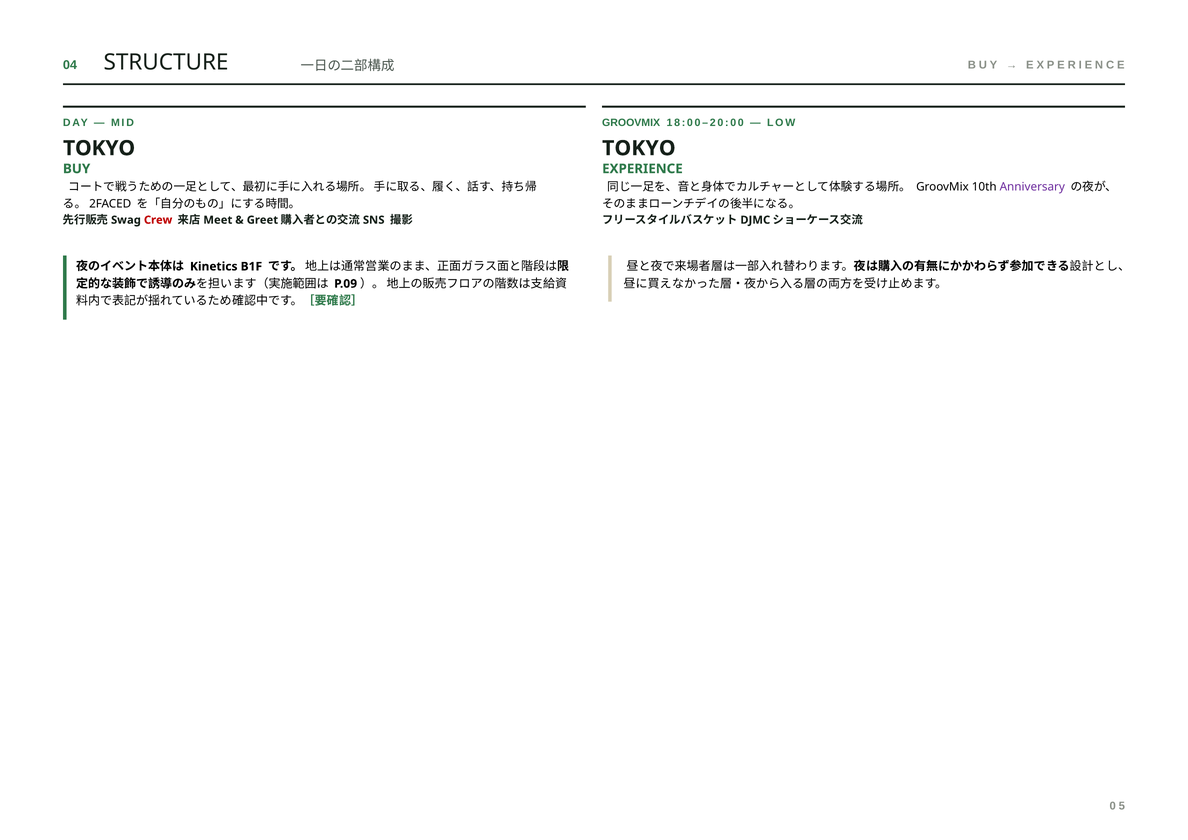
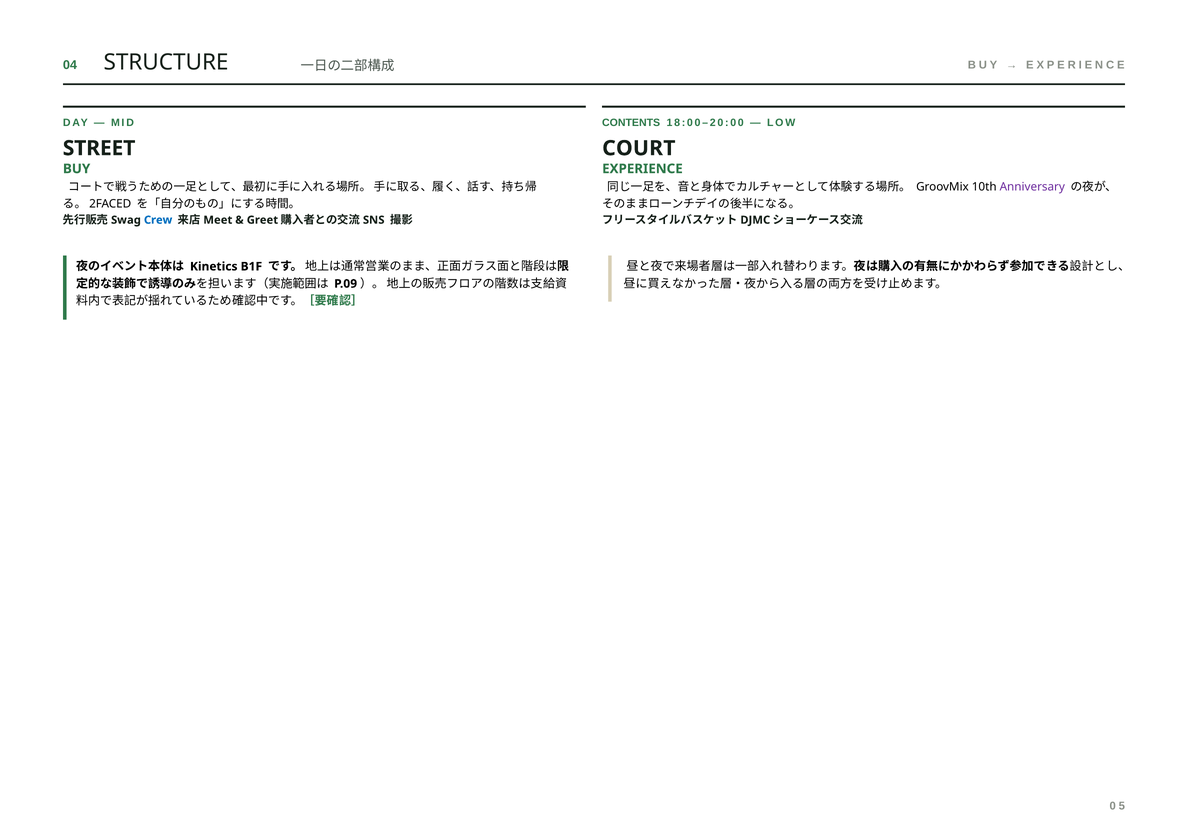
GROOVMIX: GROOVMIX -> CONTENTS (631, 123)
TOKYO: TOKYO -> STREET (99, 148)
TOKYO: TOKYO -> COURT (639, 148)
Crew colour: red -> blue (158, 220)
